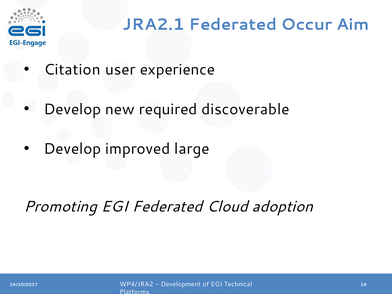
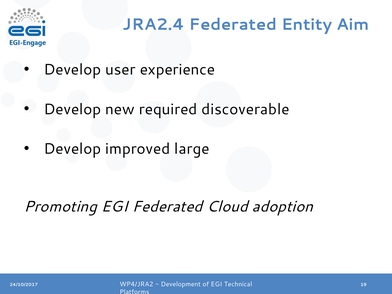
JRA2.1: JRA2.1 -> JRA2.4 (154, 24)
Occur: Occur -> Entity (307, 24)
Citation: Citation -> Develop (72, 70)
